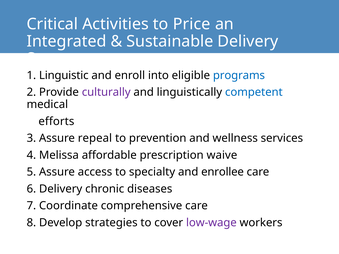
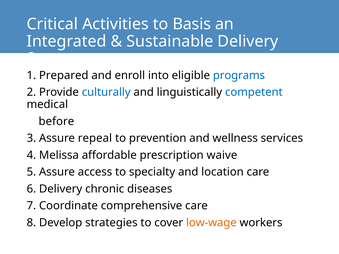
Price: Price -> Basis (192, 24)
Linguistic: Linguistic -> Prepared (64, 75)
culturally colour: purple -> blue (106, 92)
efforts: efforts -> before (56, 121)
enrollee: enrollee -> location (222, 172)
low-wage colour: purple -> orange (211, 223)
